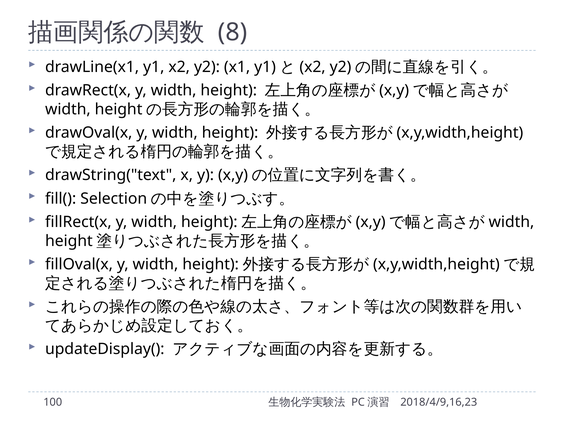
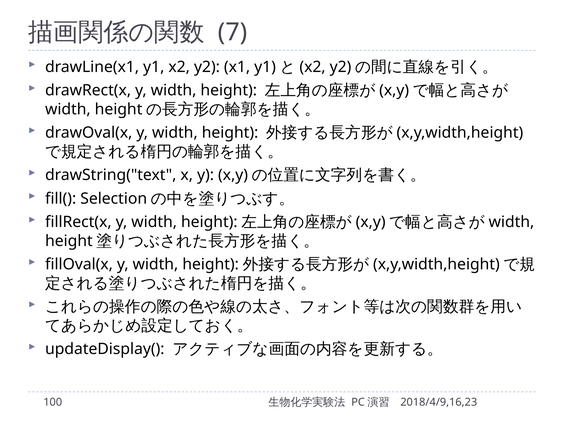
8: 8 -> 7 (233, 32)
